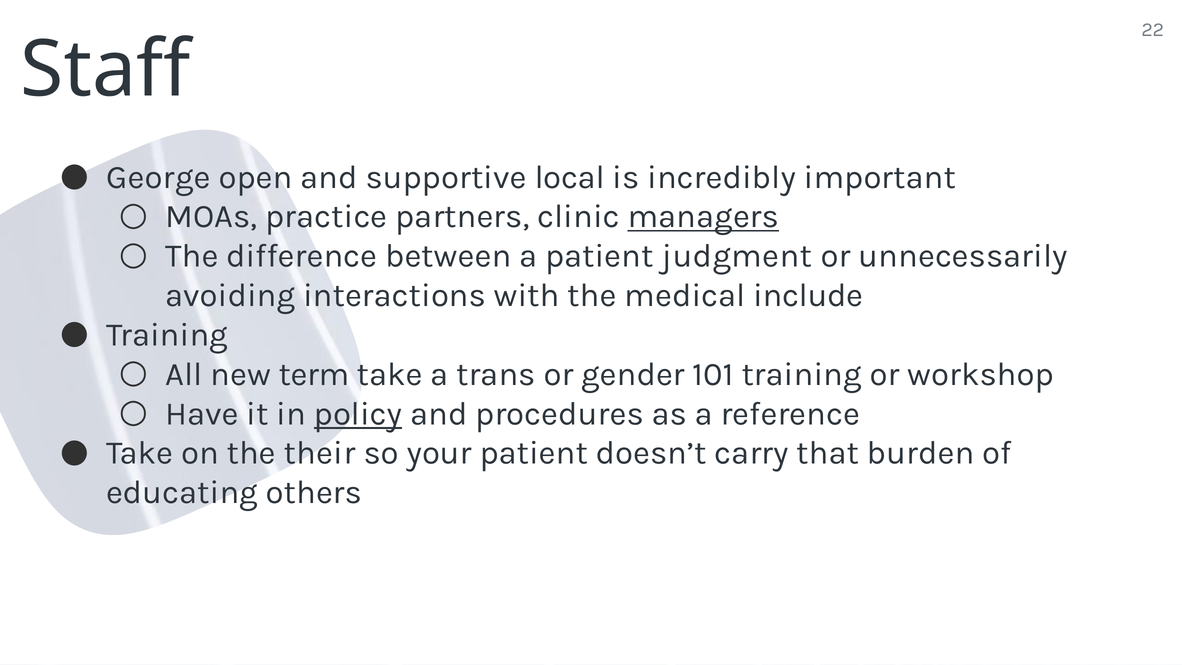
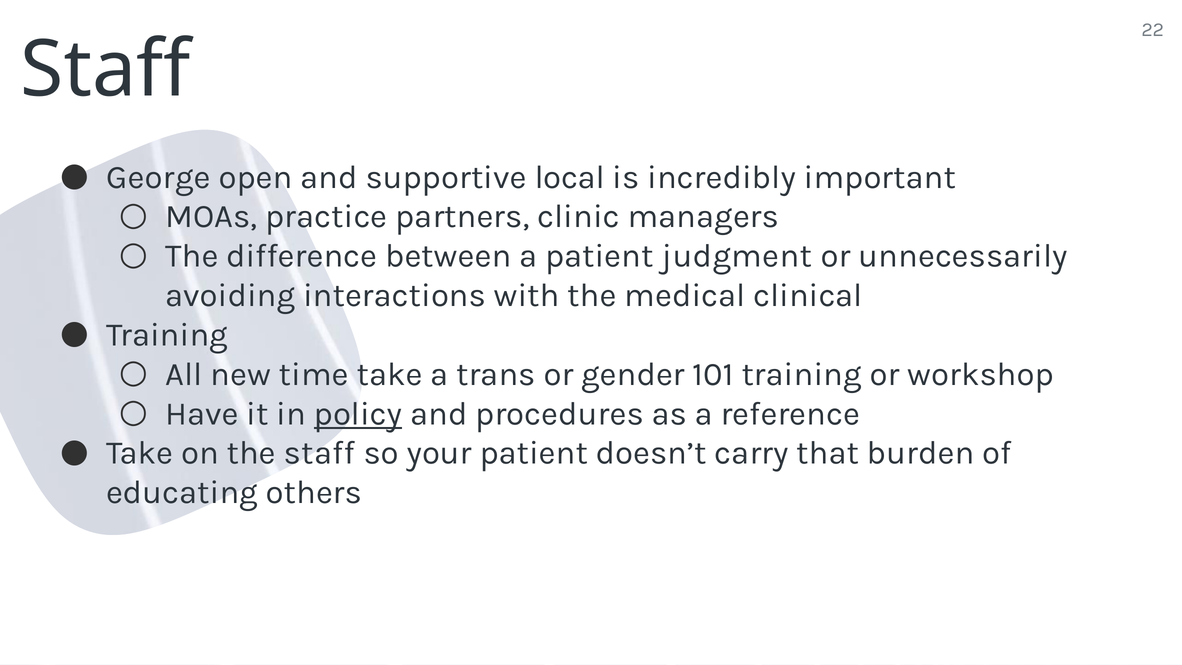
managers underline: present -> none (703, 217)
include: include -> clinical (808, 295)
term: term -> time (314, 374)
the their: their -> staff (319, 453)
